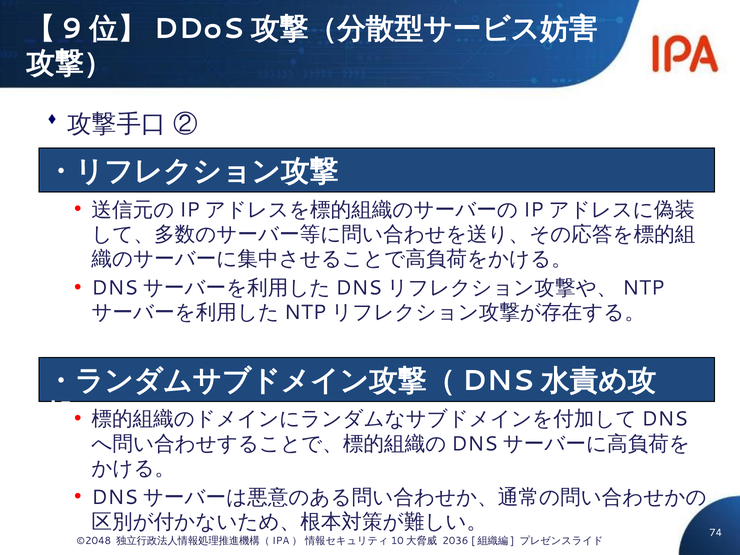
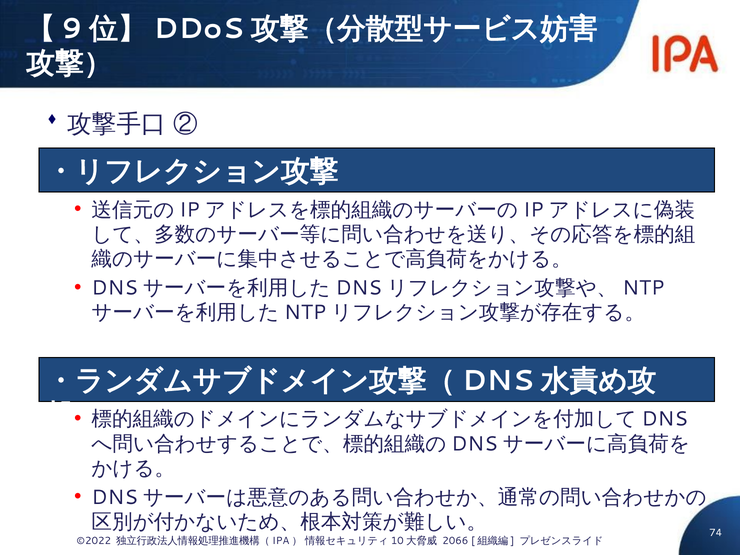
©2048: ©2048 -> ©2022 (94, 541)
2036: 2036 -> 2066 (455, 541)
